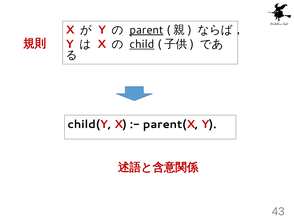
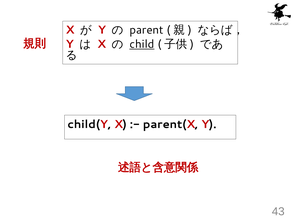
parent underline: present -> none (146, 30)
